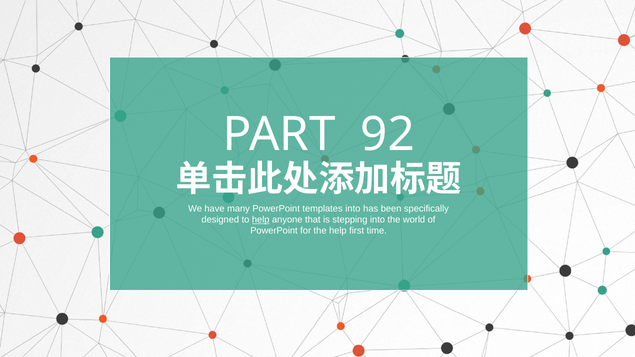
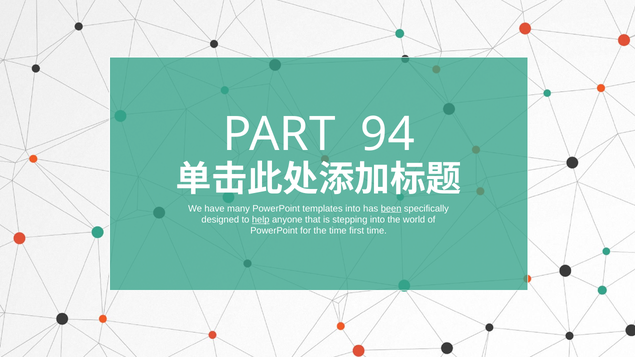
92: 92 -> 94 (388, 135)
been underline: none -> present (391, 209)
the help: help -> time (338, 231)
